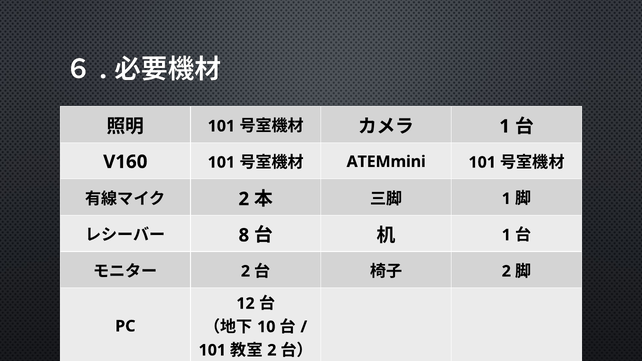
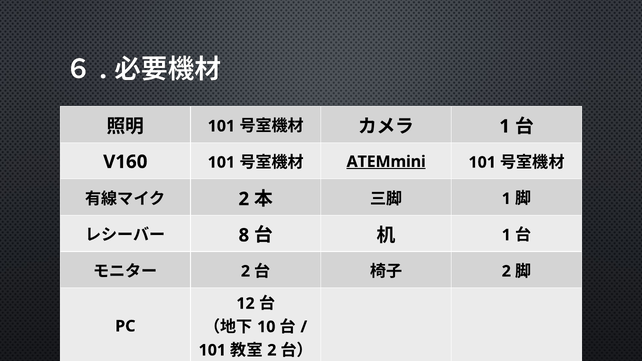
ATEMmini underline: none -> present (386, 162)
